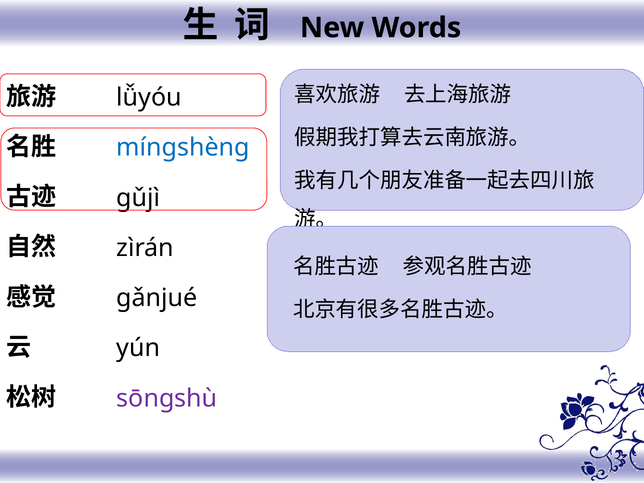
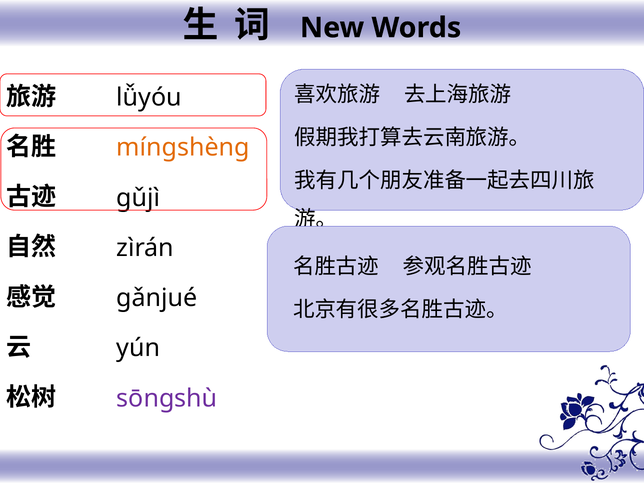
míngshèng colour: blue -> orange (183, 148)
